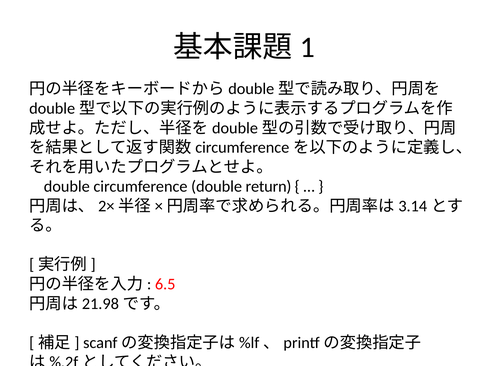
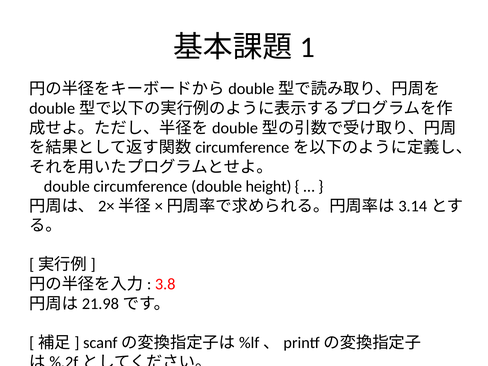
return: return -> height (268, 187)
6.5: 6.5 -> 3.8 (165, 284)
